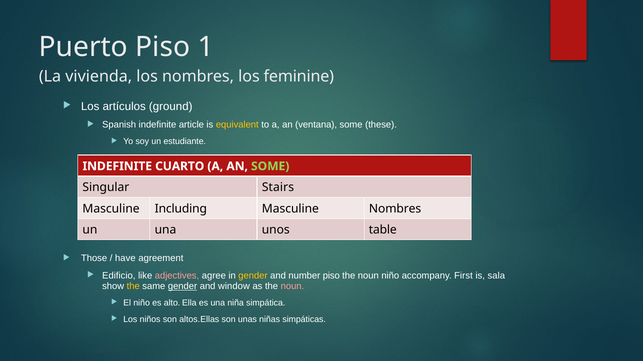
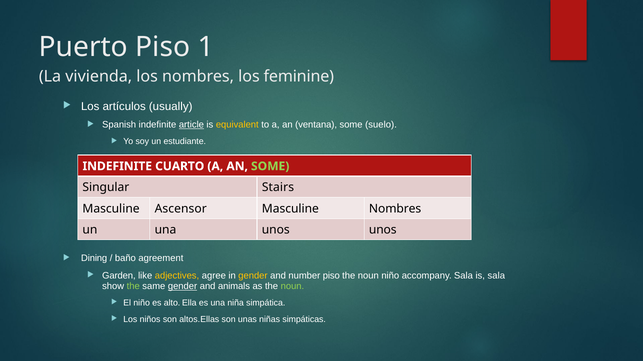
ground: ground -> usually (171, 107)
article underline: none -> present (191, 125)
these: these -> suelo (381, 125)
Including: Including -> Ascensor (181, 209)
unos table: table -> unos (383, 230)
Those: Those -> Dining (94, 259)
have: have -> baño (125, 259)
Edificio: Edificio -> Garden (119, 276)
adjectives colour: pink -> yellow (177, 276)
accompany First: First -> Sala (464, 276)
the colour: yellow -> light green (133, 287)
window: window -> animals (234, 287)
noun colour: pink -> light green (292, 287)
